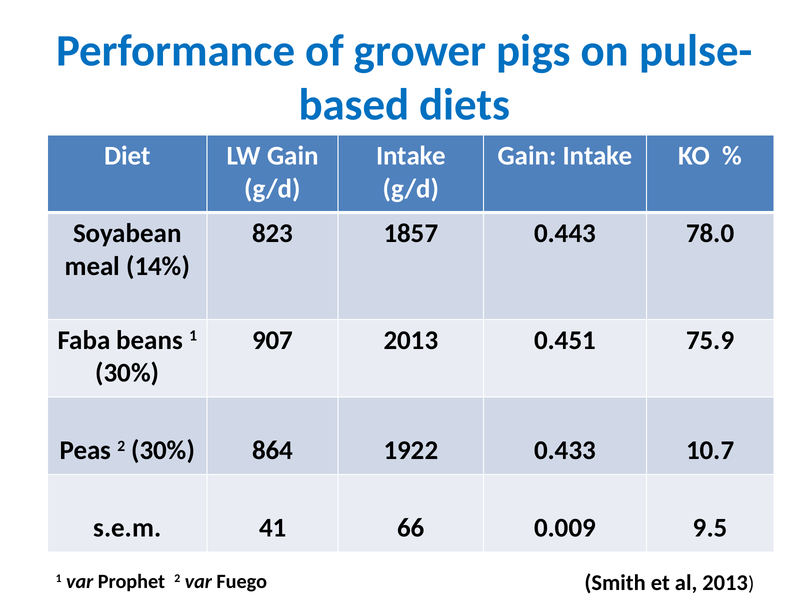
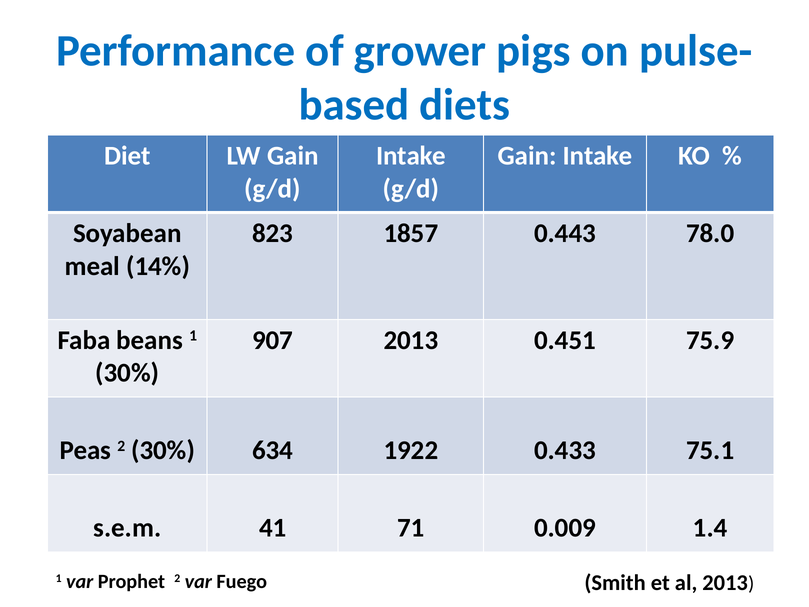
864: 864 -> 634 (273, 450)
10.7: 10.7 -> 75.1 (710, 450)
66: 66 -> 71 (411, 528)
9.5: 9.5 -> 1.4 (710, 528)
